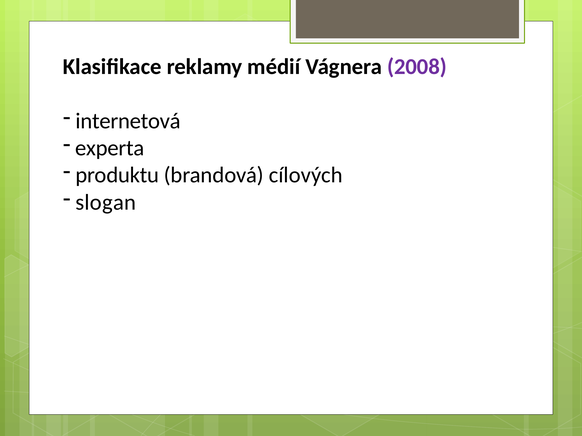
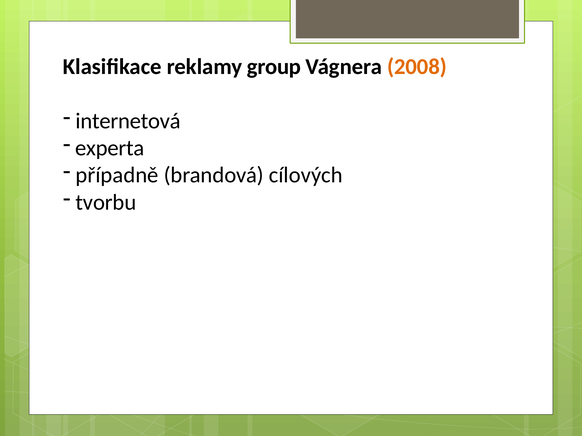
médií: médií -> group (274, 67)
2008 colour: purple -> orange (417, 67)
produktu: produktu -> případně (117, 175)
slogan: slogan -> tvorbu (106, 203)
